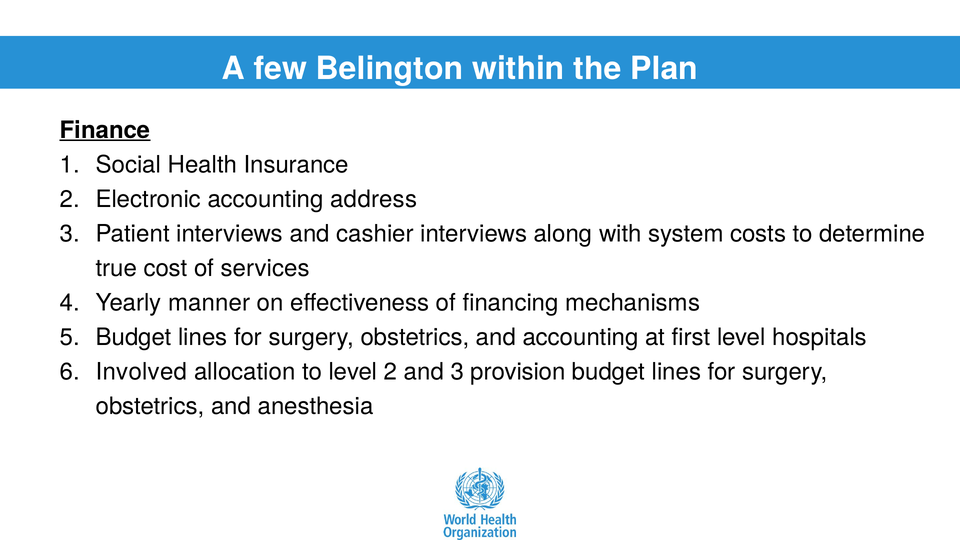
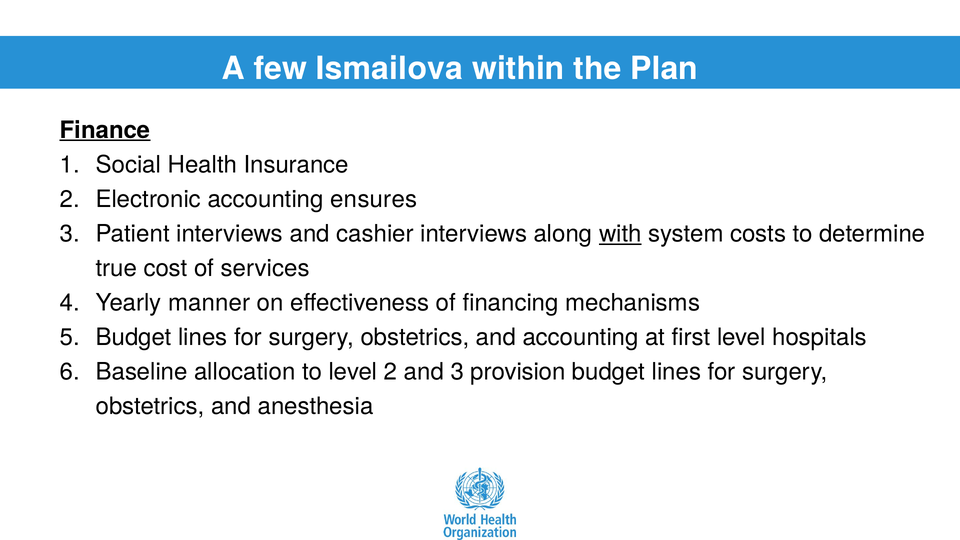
Belington: Belington -> Ismailova (389, 69)
address: address -> ensures (374, 199)
with underline: none -> present (620, 234)
Involved: Involved -> Baseline (142, 372)
